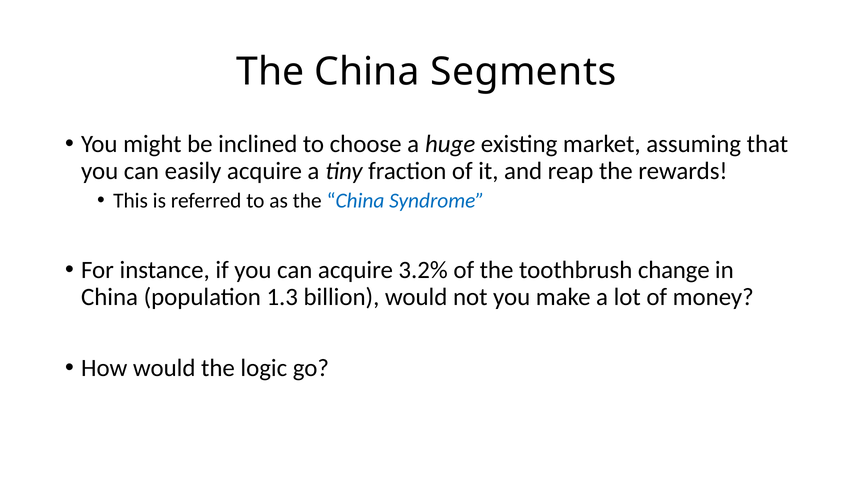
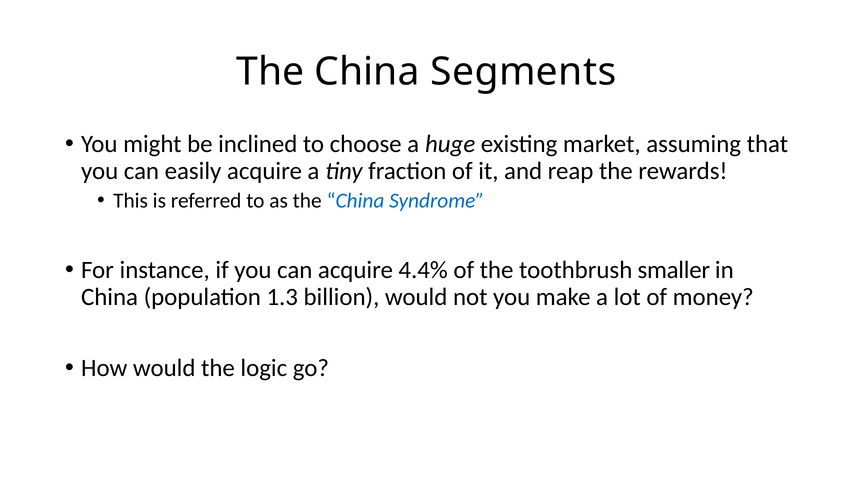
3.2%: 3.2% -> 4.4% (423, 270)
change: change -> smaller (674, 270)
